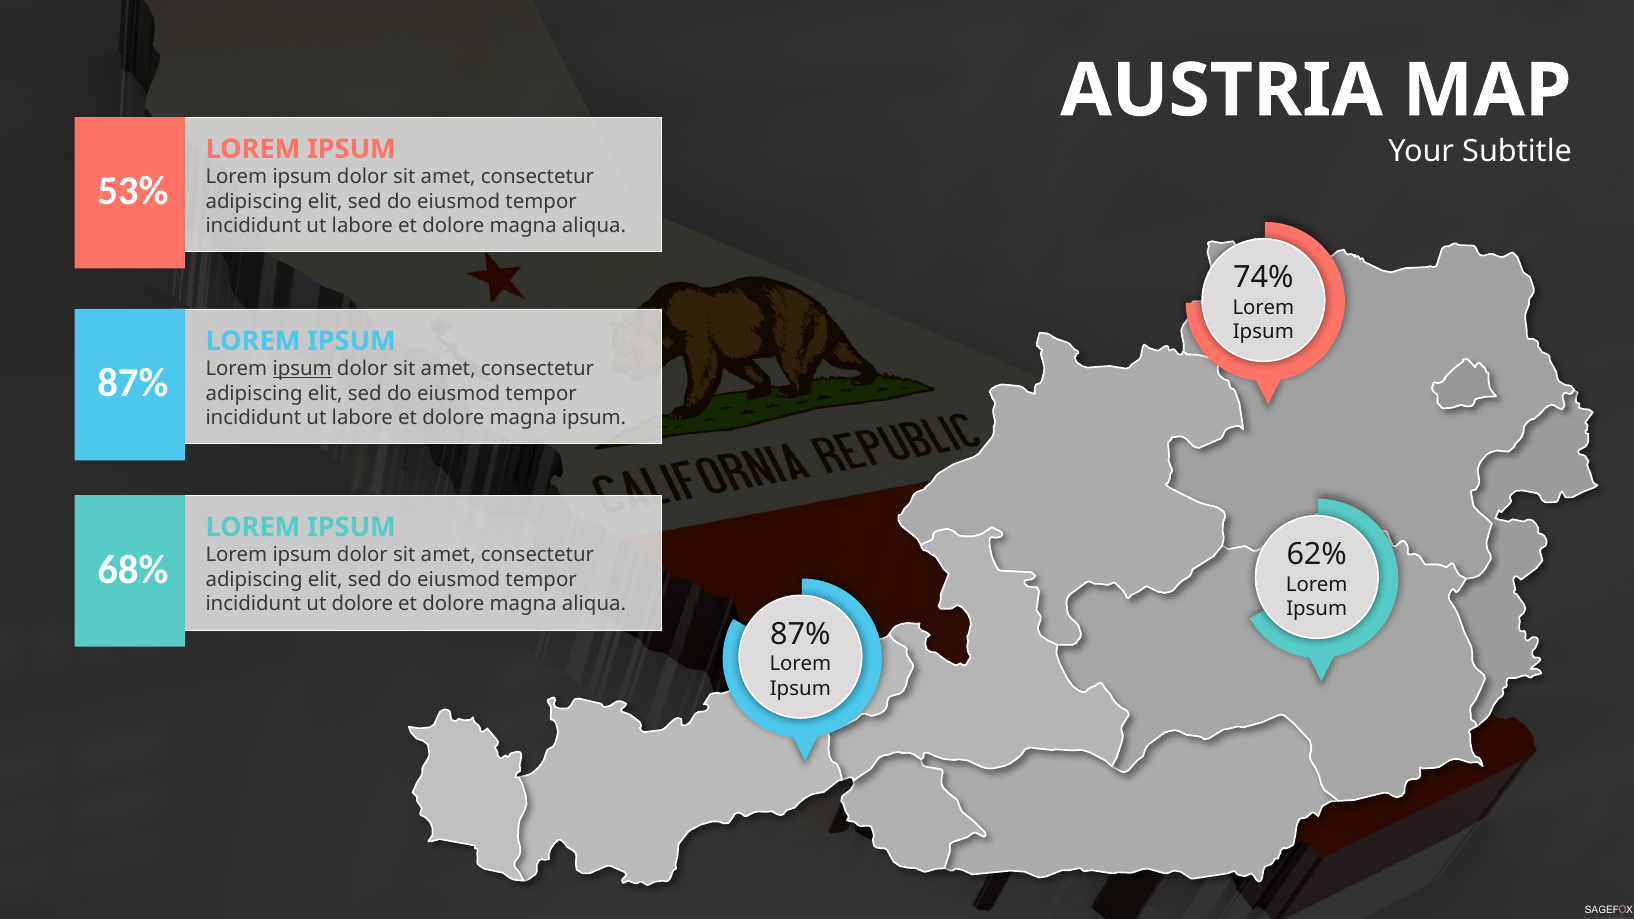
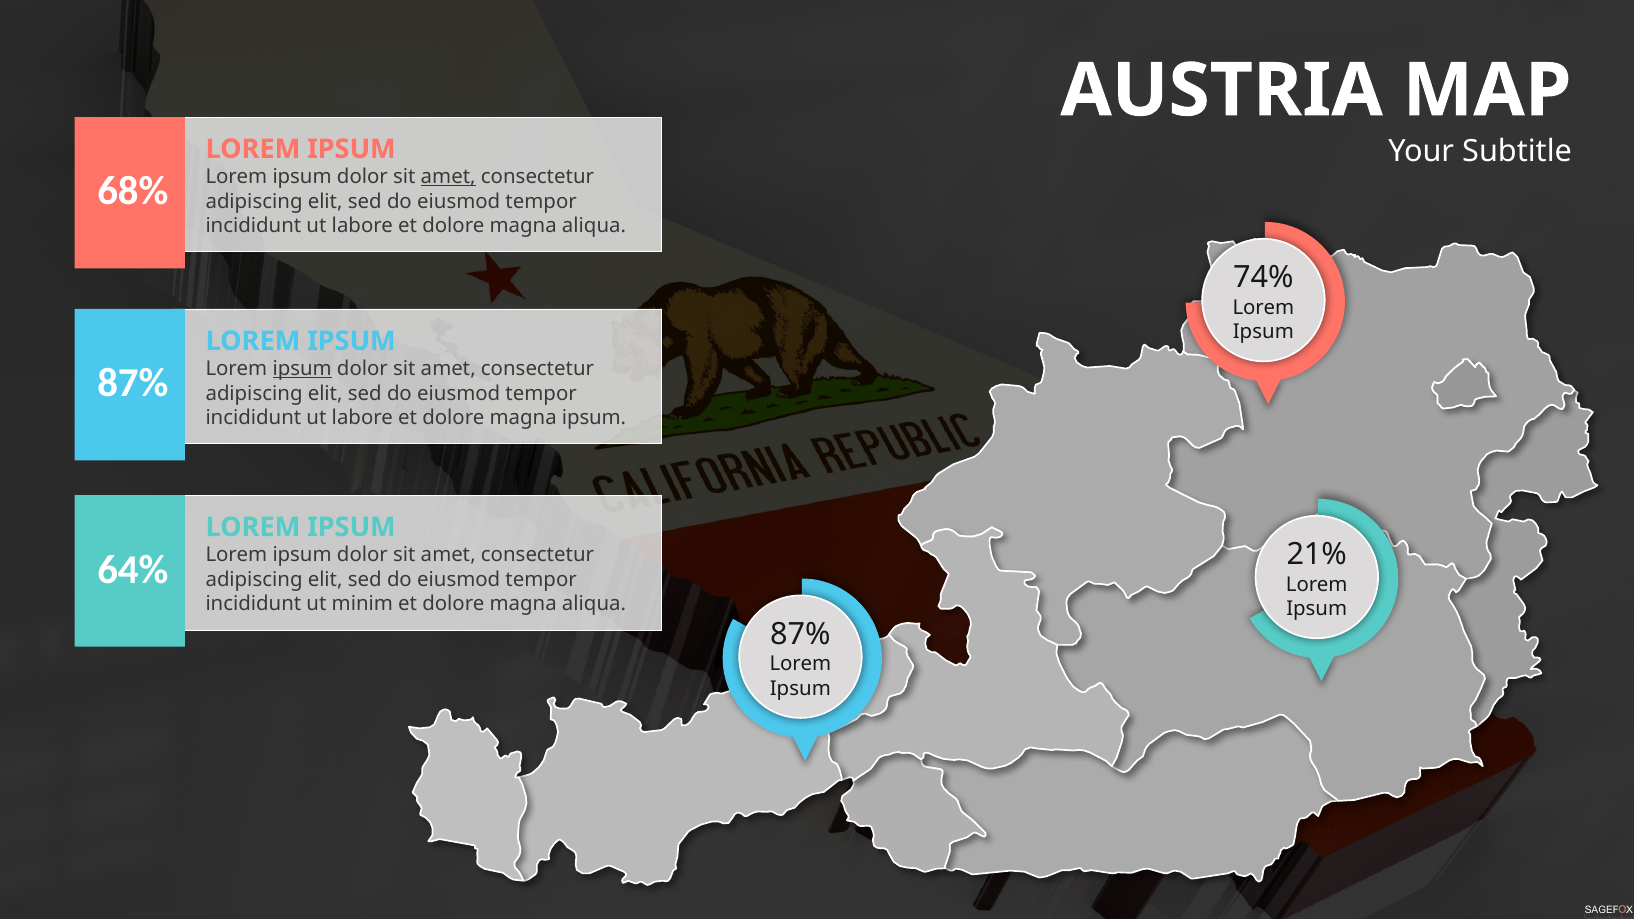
amet underline: none -> present (448, 177)
53%: 53% -> 68% (133, 191)
62%: 62% -> 21% (1317, 555)
68%: 68% -> 64% (133, 570)
ut dolore: dolore -> minim (362, 604)
